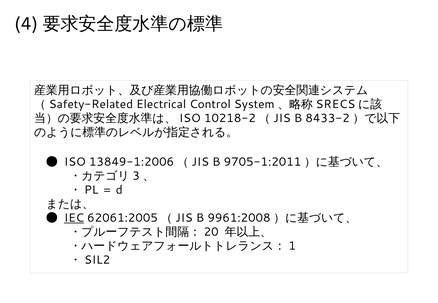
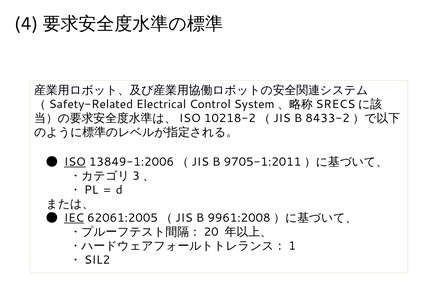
ISO underline: none -> present (75, 162)
